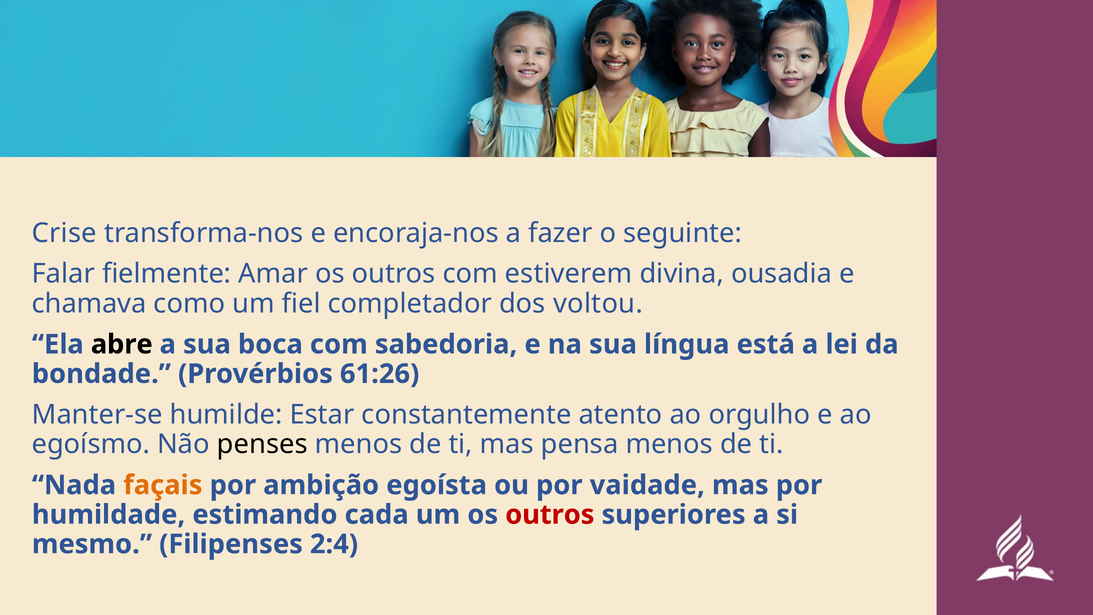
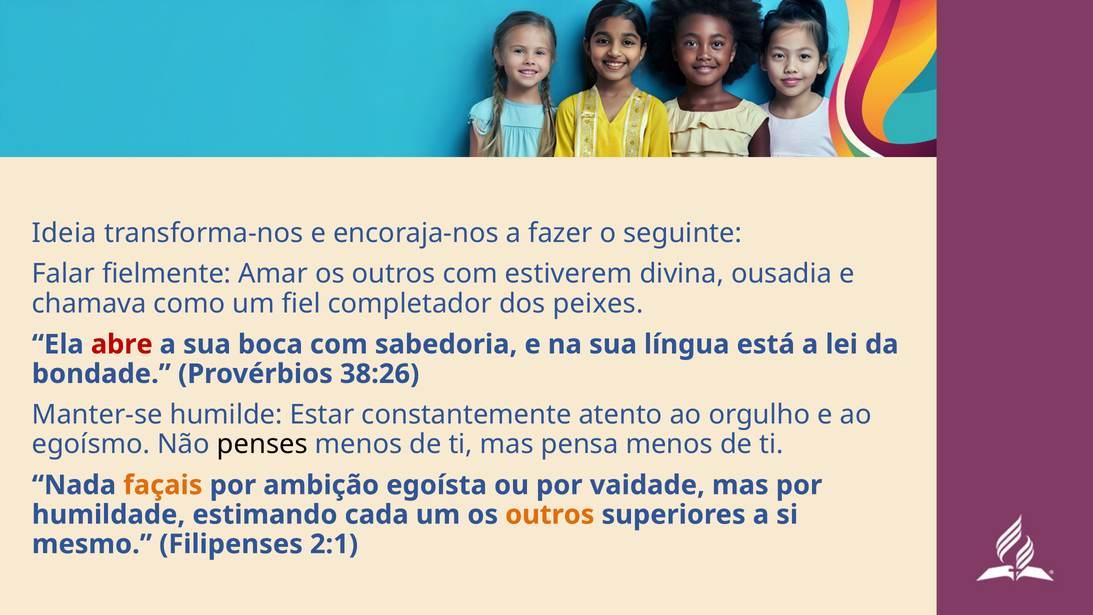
Crise: Crise -> Ideia (64, 233)
voltou: voltou -> peixes (598, 303)
abre colour: black -> red (122, 344)
61:26: 61:26 -> 38:26 (380, 374)
outros colour: red -> orange (550, 515)
2:4: 2:4 -> 2:1 (334, 544)
